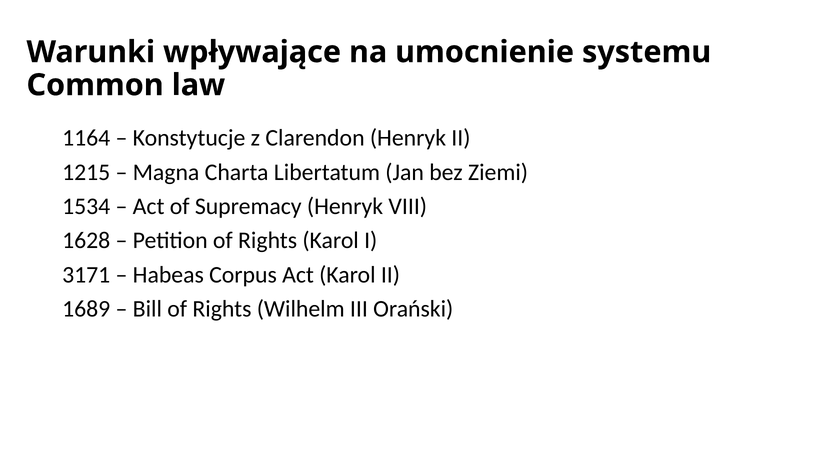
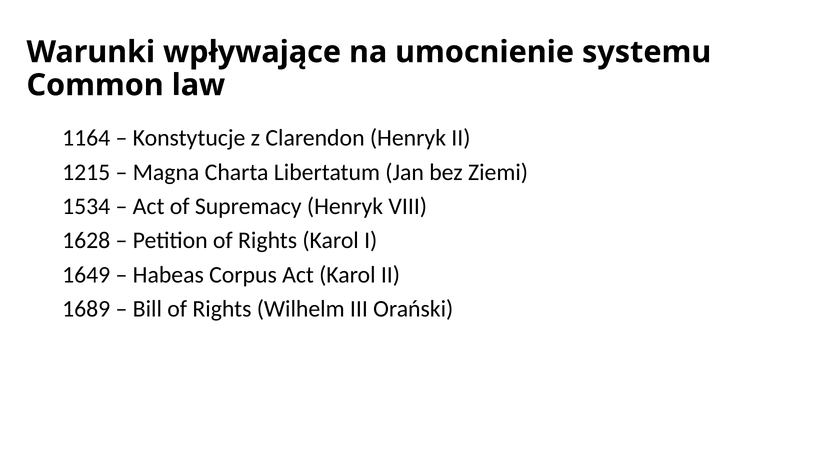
3171: 3171 -> 1649 (86, 274)
